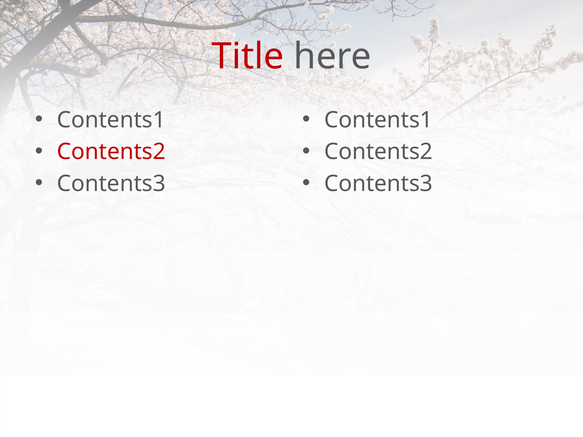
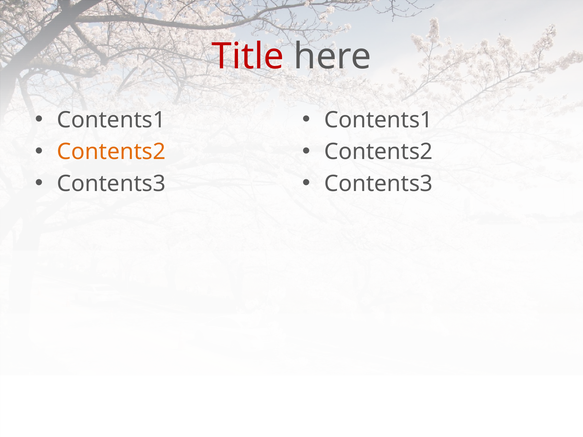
Contents2 colour: red -> orange (111, 152)
